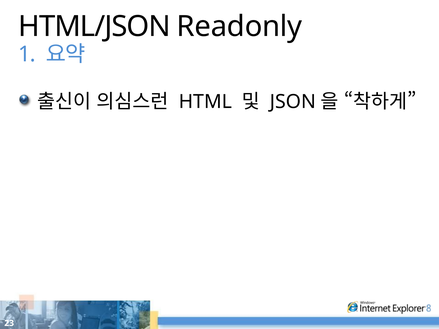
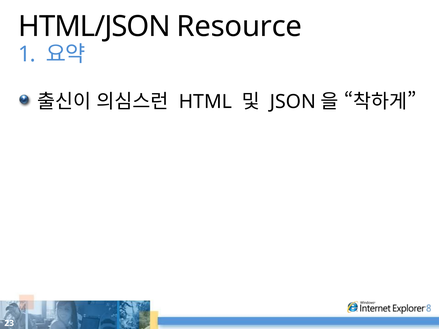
Readonly: Readonly -> Resource (239, 27)
